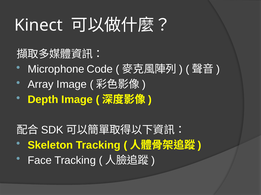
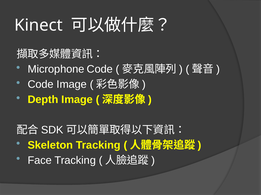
Array: Array -> Code (41, 85)
